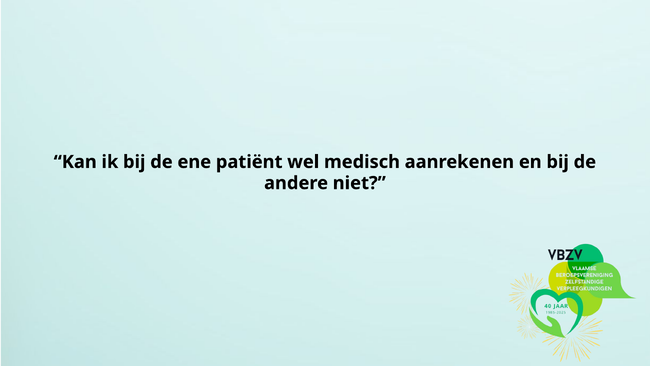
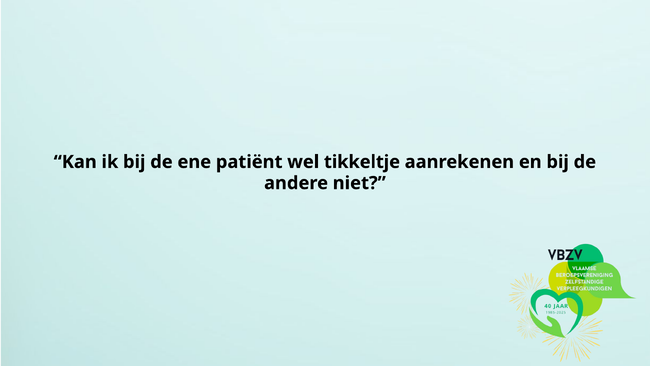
medisch: medisch -> tikkeltje (362, 162)
